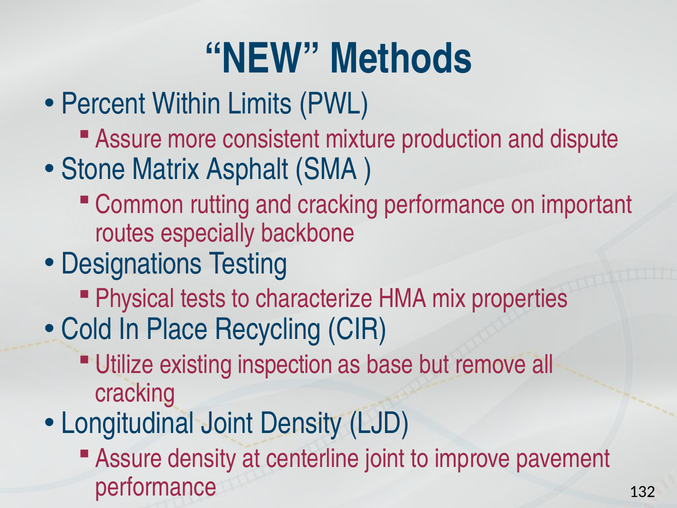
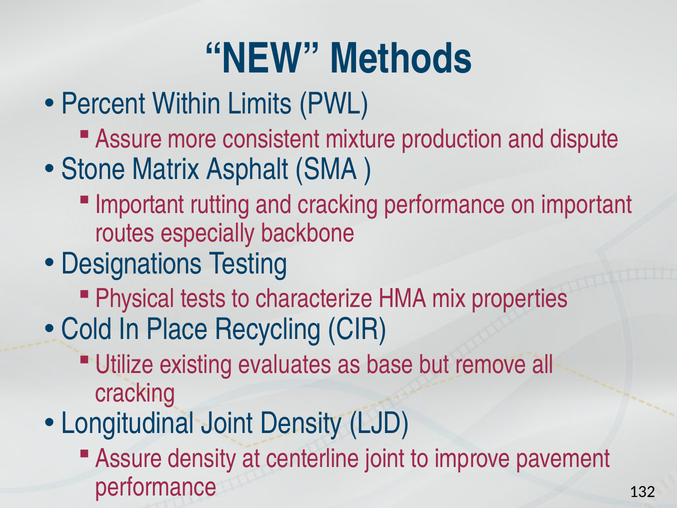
Common: Common -> Important (140, 205)
inspection: inspection -> evaluates (285, 364)
